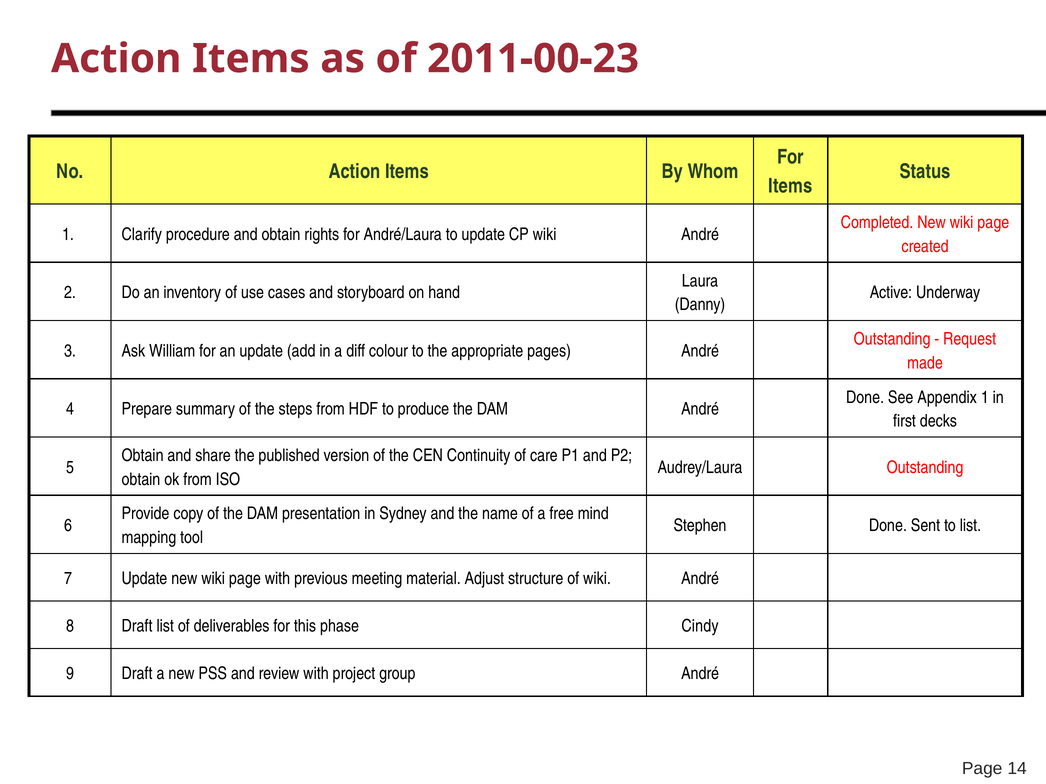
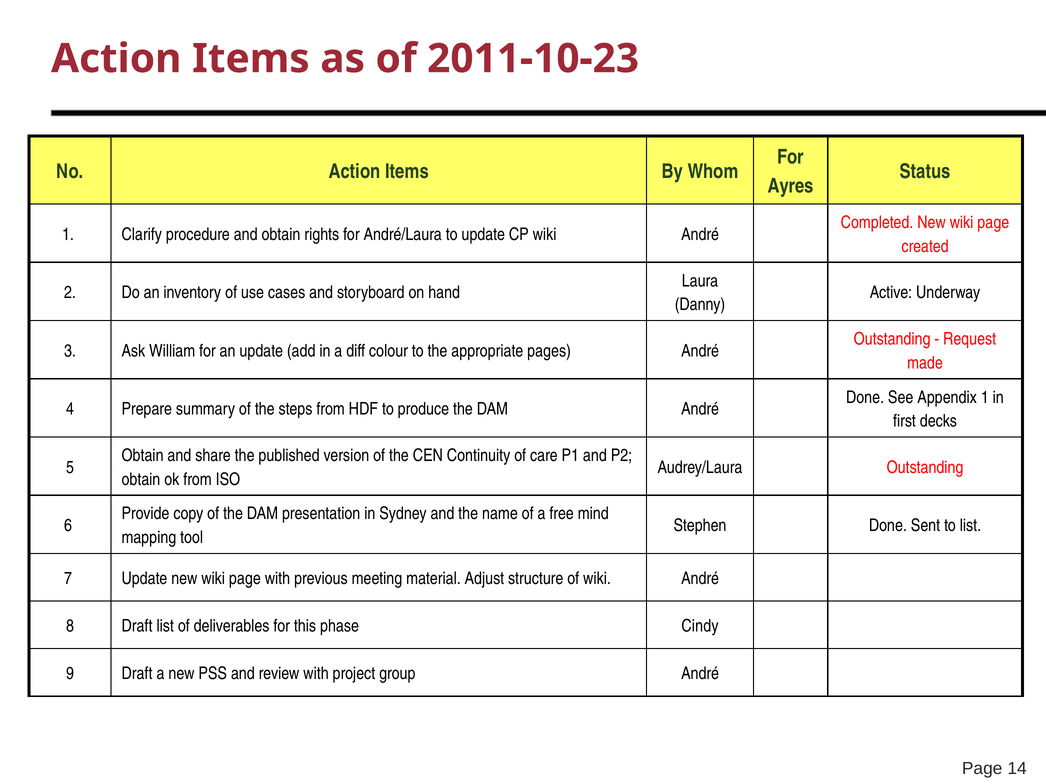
2011-00-23: 2011-00-23 -> 2011-10-23 (533, 59)
Items: Items -> Ayres (791, 186)
